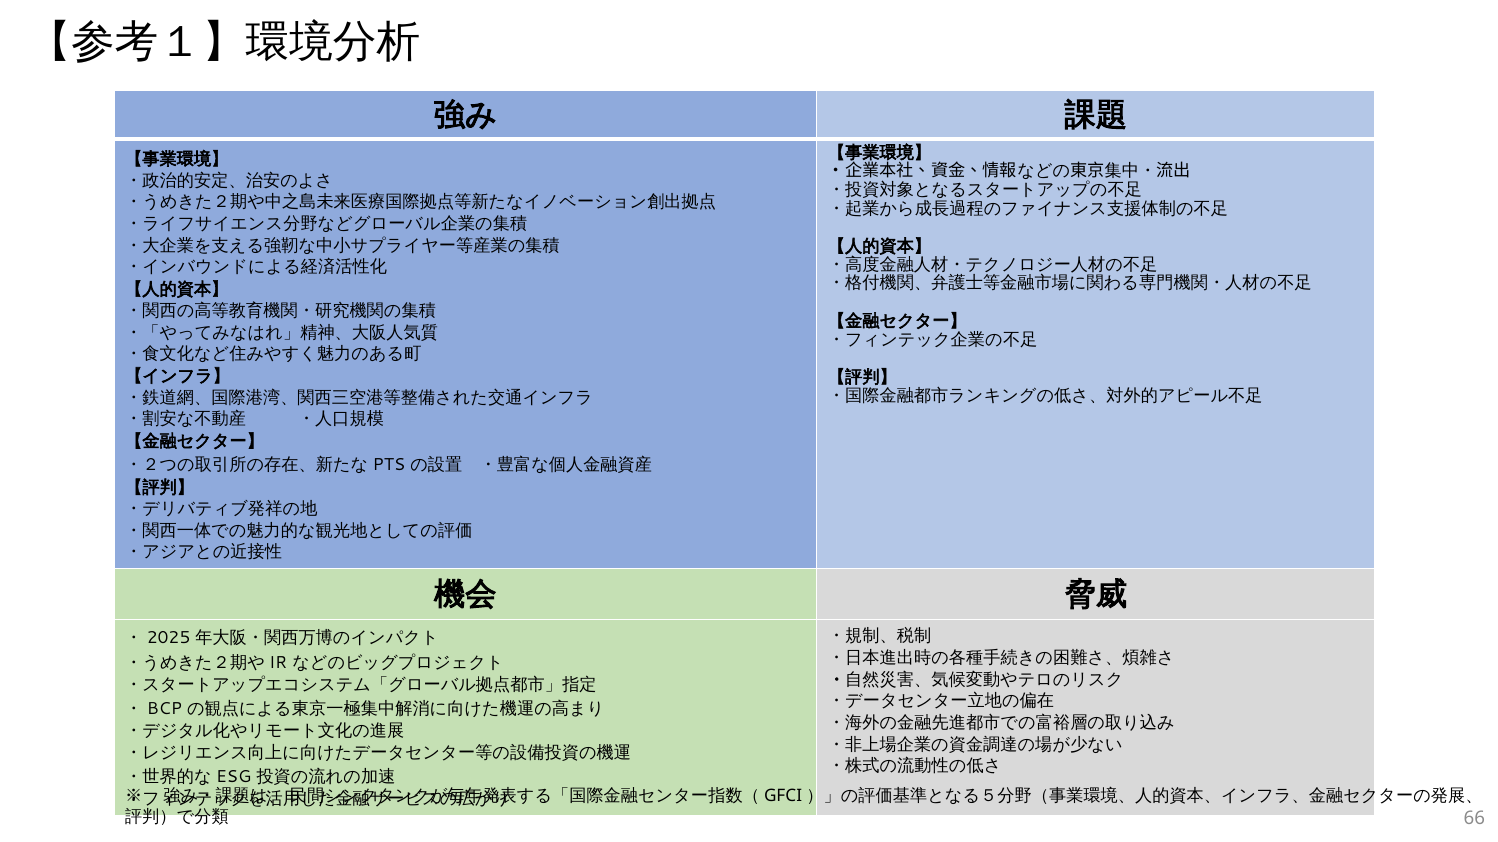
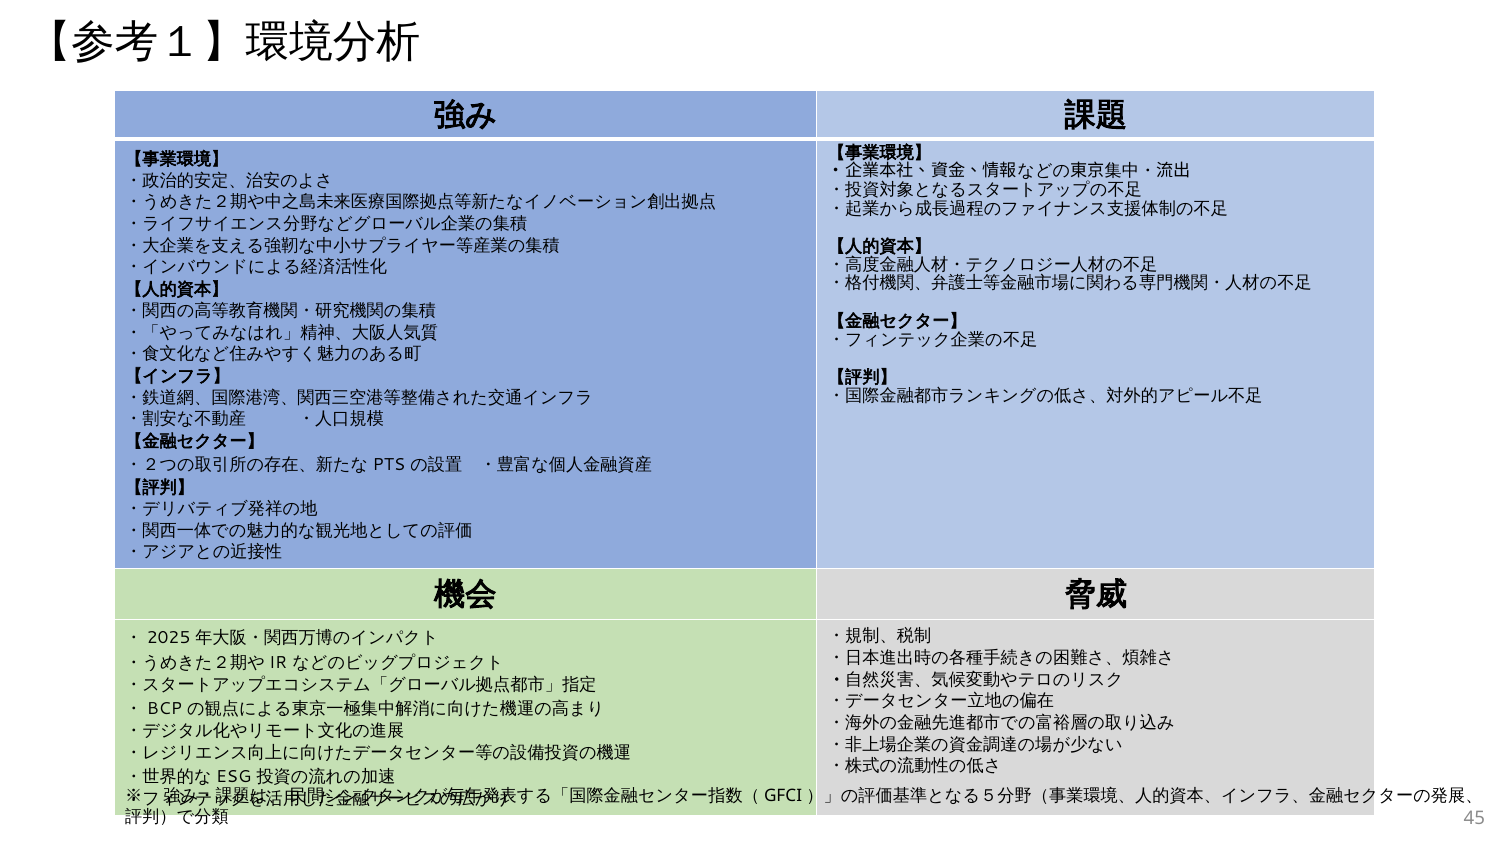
66: 66 -> 45 (1474, 819)
